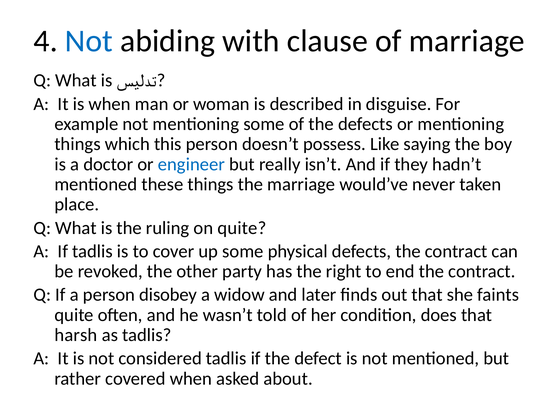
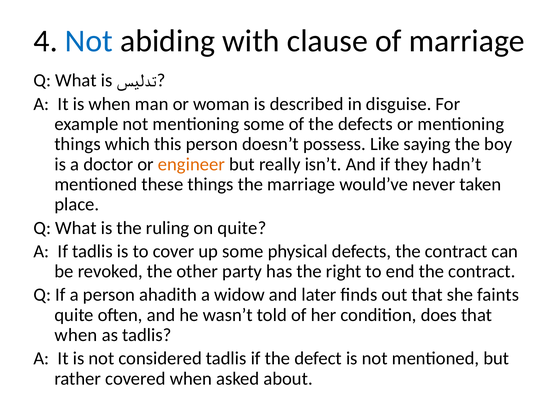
engineer colour: blue -> orange (191, 164)
disobey: disobey -> ahadith (168, 295)
harsh: harsh -> when (76, 335)
